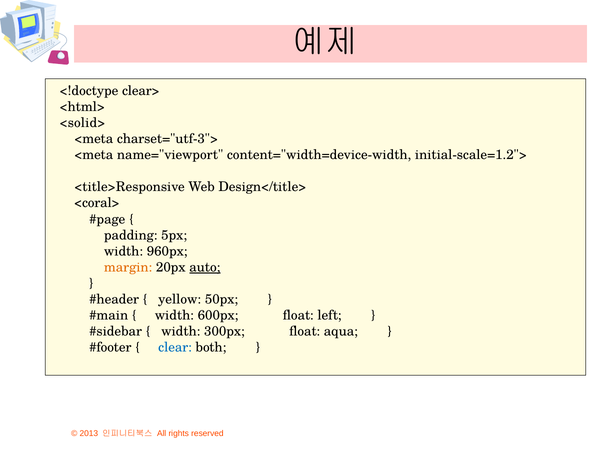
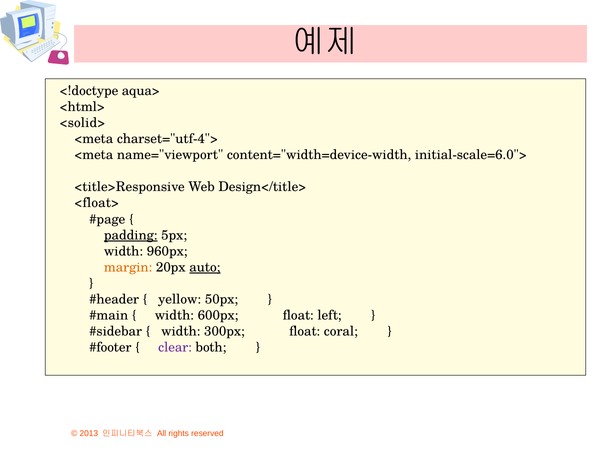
clear>: clear> -> aqua> (141, 91)
charset="utf-3">: charset="utf-3"> -> charset="utf-4"> (168, 139)
initial-scale=1.2">: initial-scale=1.2"> -> initial-scale=6.0"> (471, 155)
<coral>: <coral> -> <float> (97, 203)
padding underline: none -> present (131, 235)
aqua: aqua -> coral (341, 332)
clear colour: blue -> purple (175, 348)
